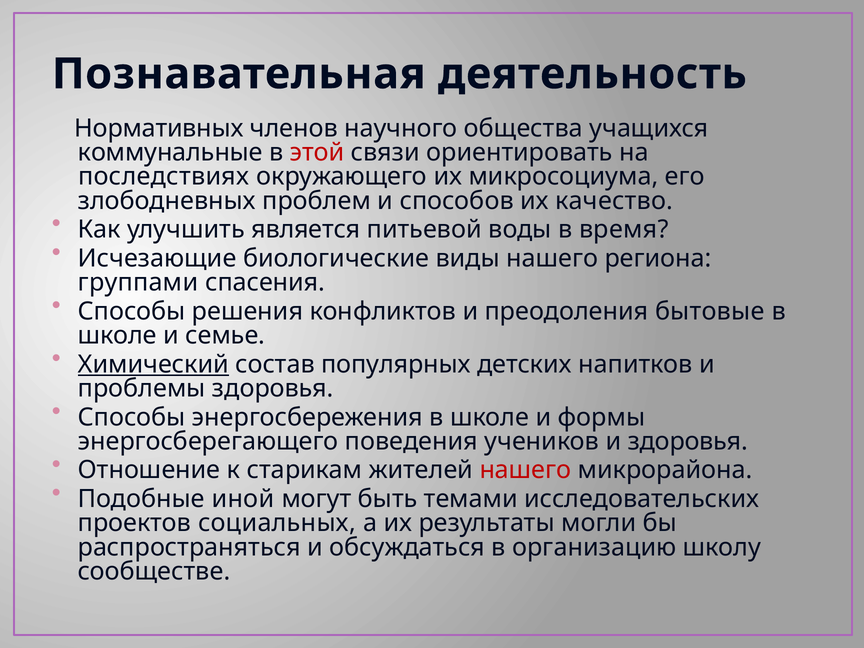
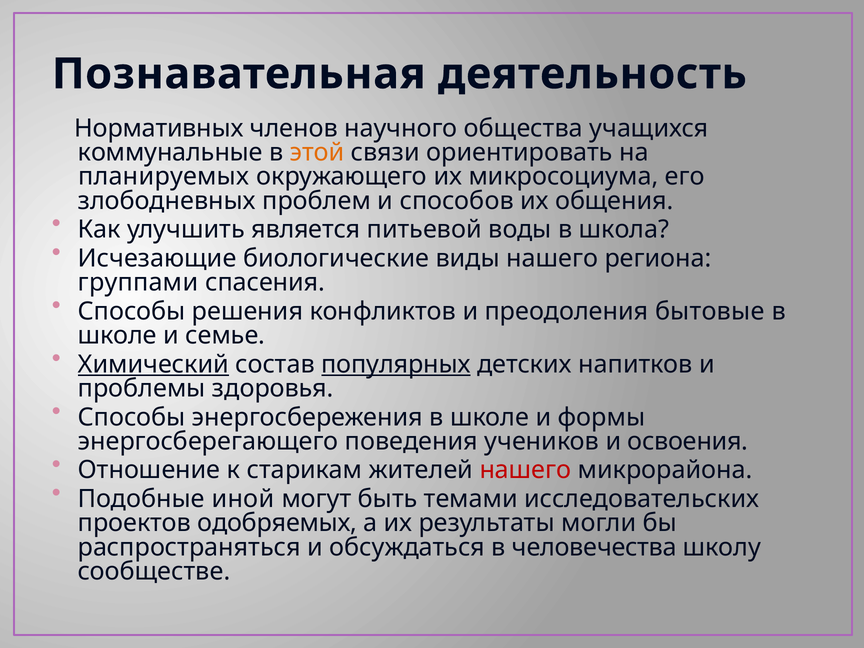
этой colour: red -> orange (317, 152)
последствиях: последствиях -> планируемых (164, 177)
качество: качество -> общения (614, 201)
время: время -> школа (624, 230)
популярных underline: none -> present (396, 364)
и здоровья: здоровья -> освоения (688, 441)
социальных: социальных -> одобряемых (277, 523)
организацию: организацию -> человечества (594, 547)
